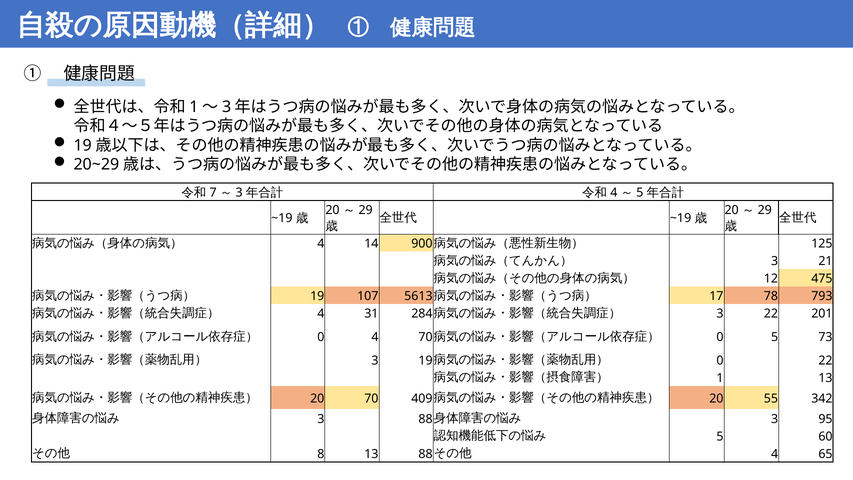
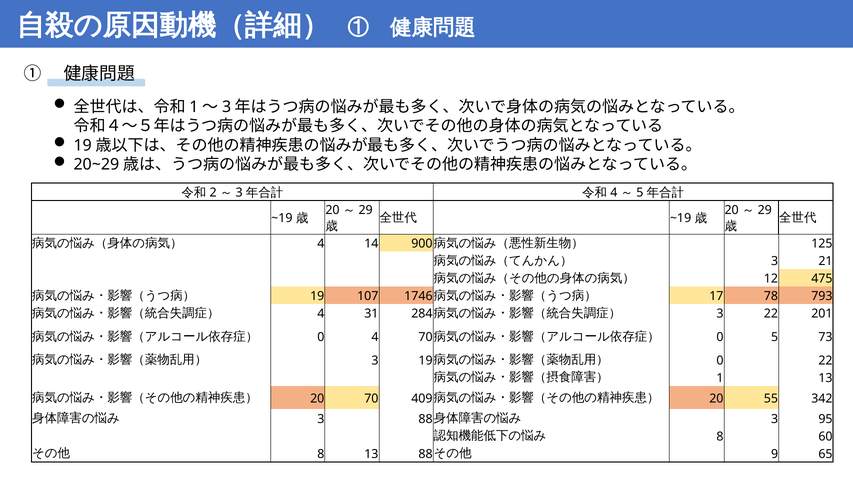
7: 7 -> 2 (213, 193)
5613: 5613 -> 1746 (418, 296)
5: 5 -> 8 (720, 436)
4: 4 -> 9 (775, 454)
